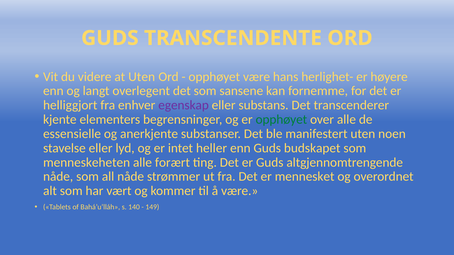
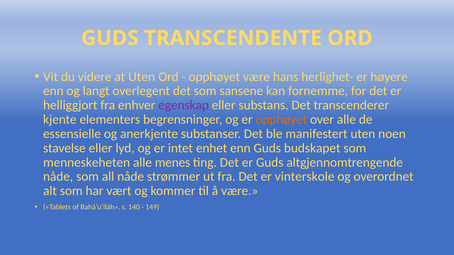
opphøyet colour: green -> orange (281, 120)
heller: heller -> enhet (212, 148)
forært: forært -> menes (173, 163)
mennesket: mennesket -> vinterskole (305, 177)
